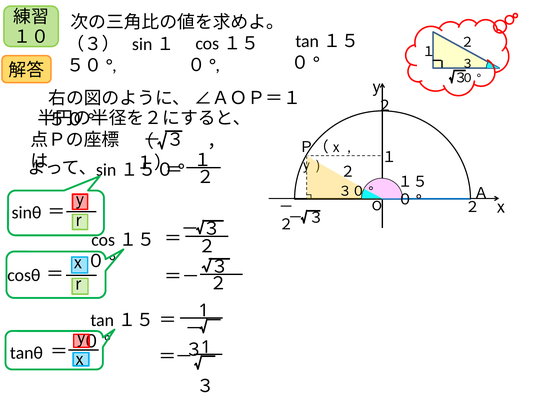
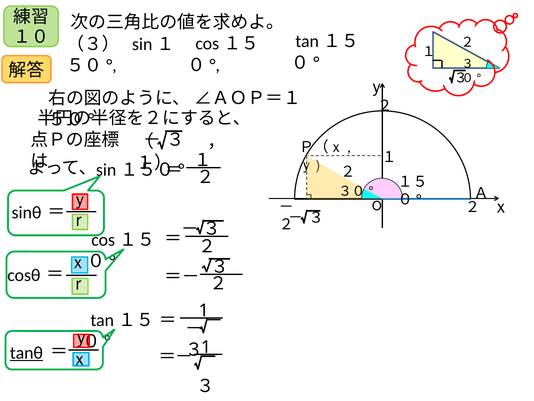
tanθ underline: none -> present (26, 352)
